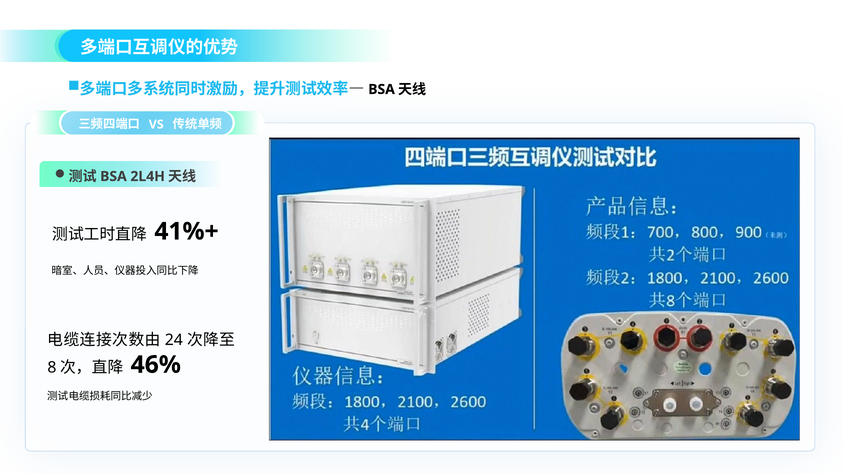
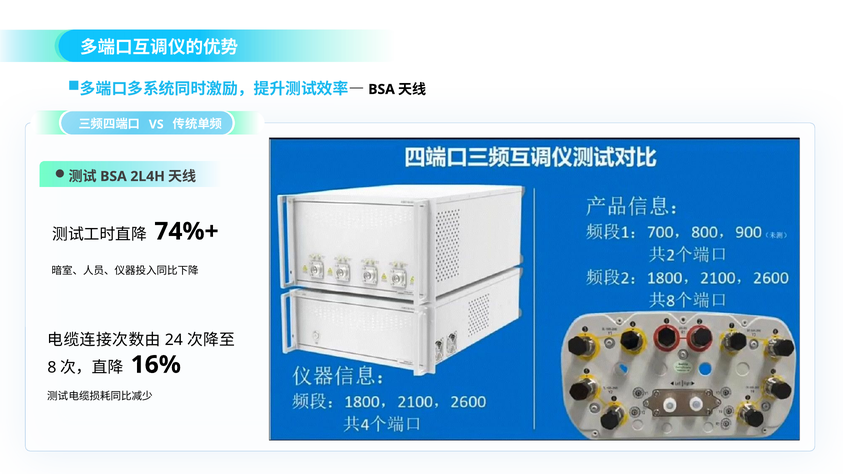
41%+: 41%+ -> 74%+ (186, 232)
46%: 46% -> 16% (156, 365)
